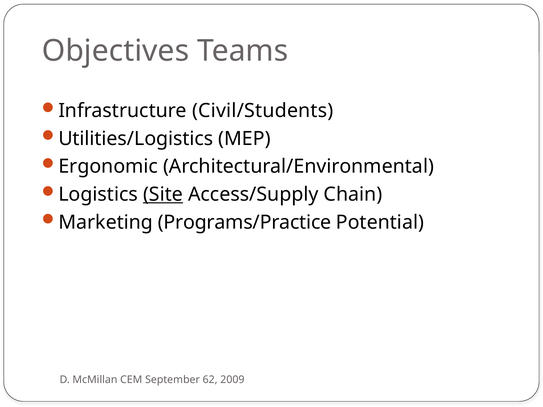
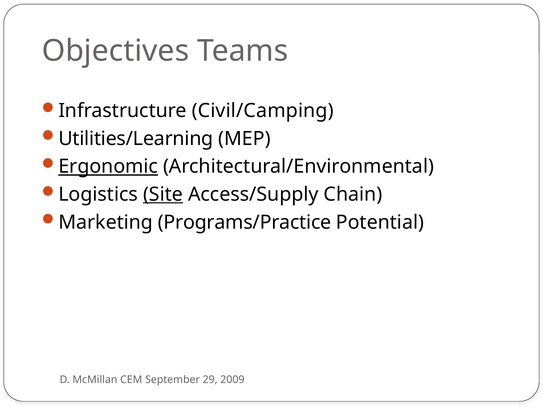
Civil/Students: Civil/Students -> Civil/Camping (263, 111)
Utilities/Logistics: Utilities/Logistics -> Utilities/Learning (136, 139)
Ergonomic underline: none -> present (108, 167)
62: 62 -> 29 (210, 380)
